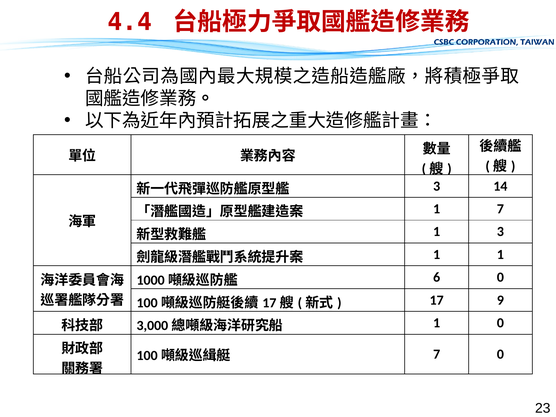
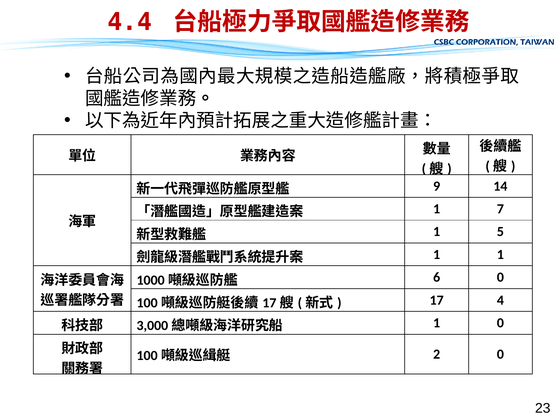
3: 3 -> 9 (437, 186)
1 3: 3 -> 5 (500, 232)
9: 9 -> 4 (500, 300)
7: 7 -> 2 (437, 354)
